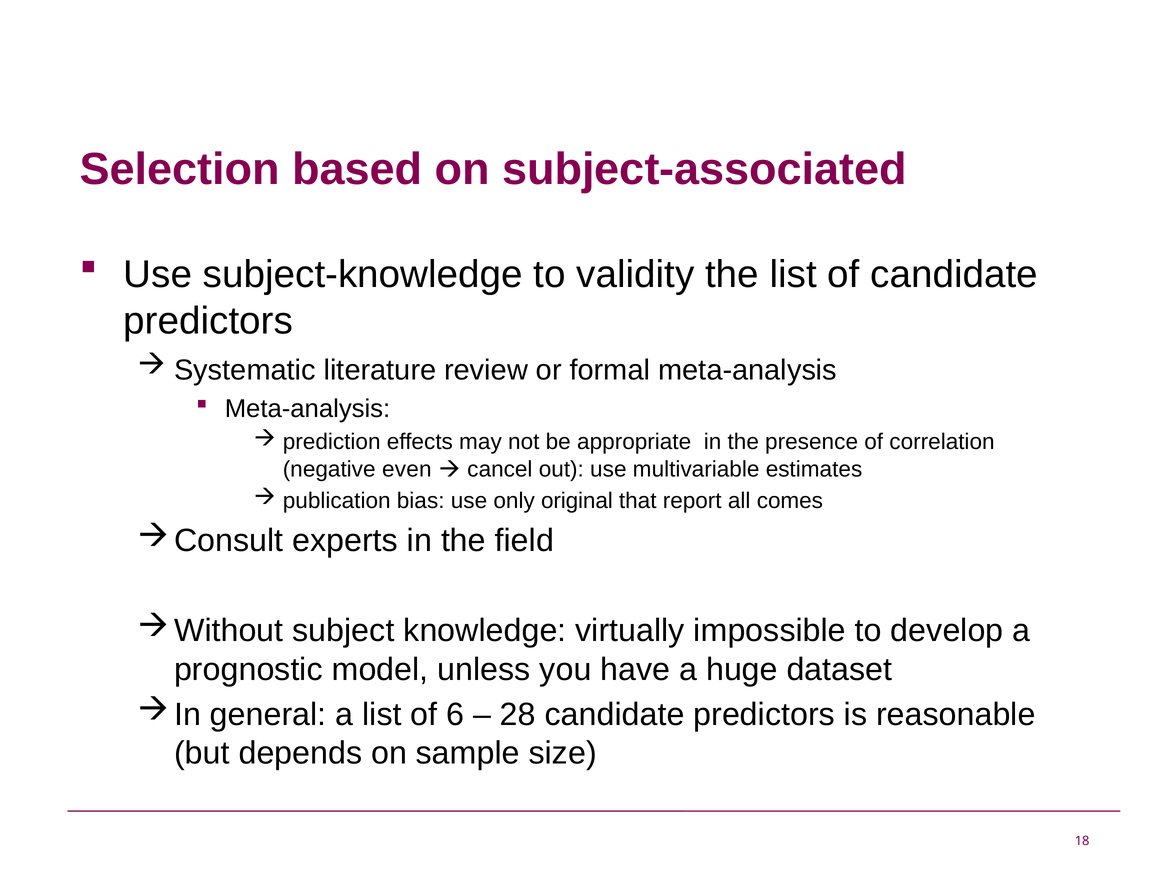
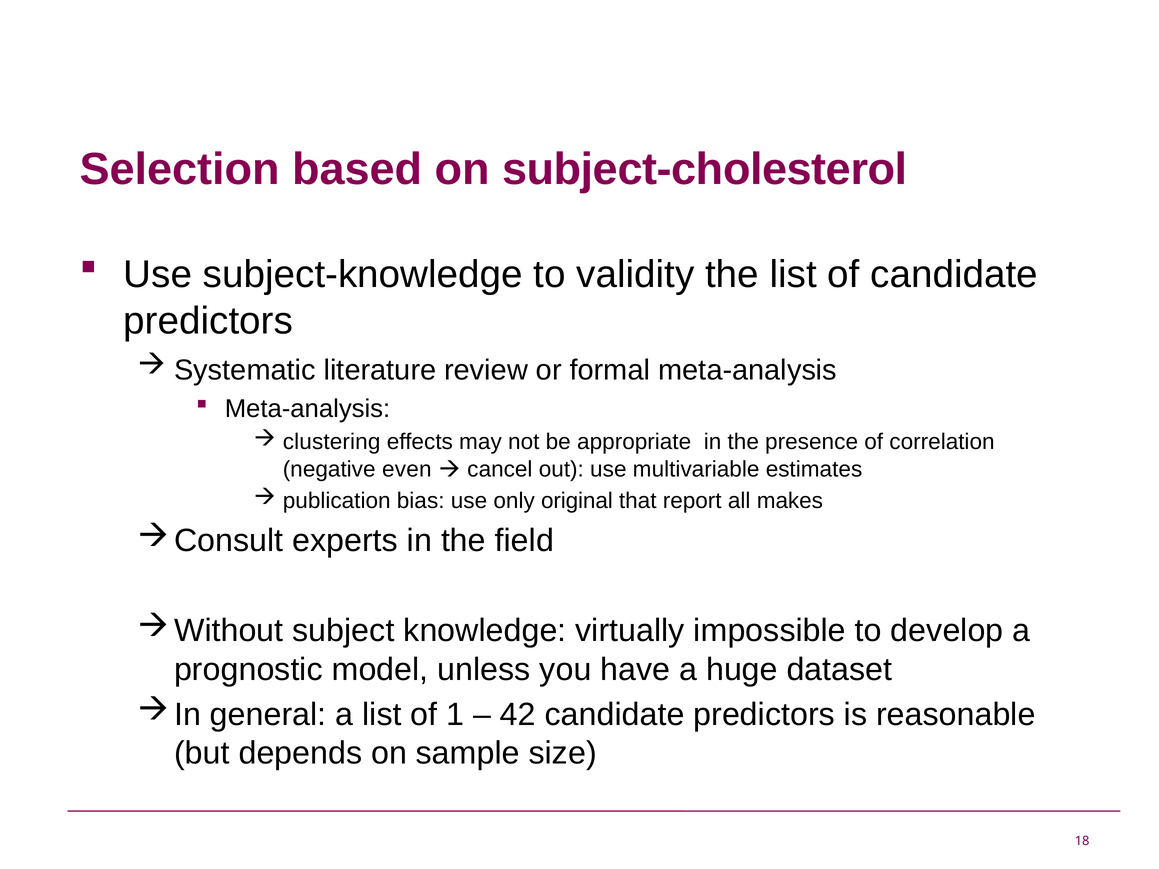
subject-associated: subject-associated -> subject-cholesterol (705, 170)
prediction: prediction -> clustering (332, 442)
comes: comes -> makes (790, 501)
6: 6 -> 1 (455, 715)
28: 28 -> 42 (518, 715)
